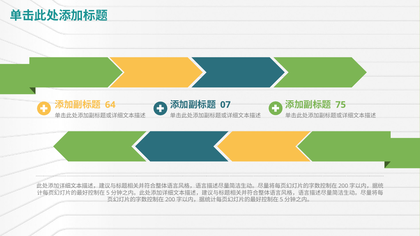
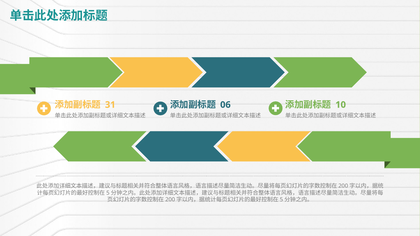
64: 64 -> 31 (110, 105)
07: 07 -> 06 (225, 105)
75: 75 -> 10 (341, 105)
